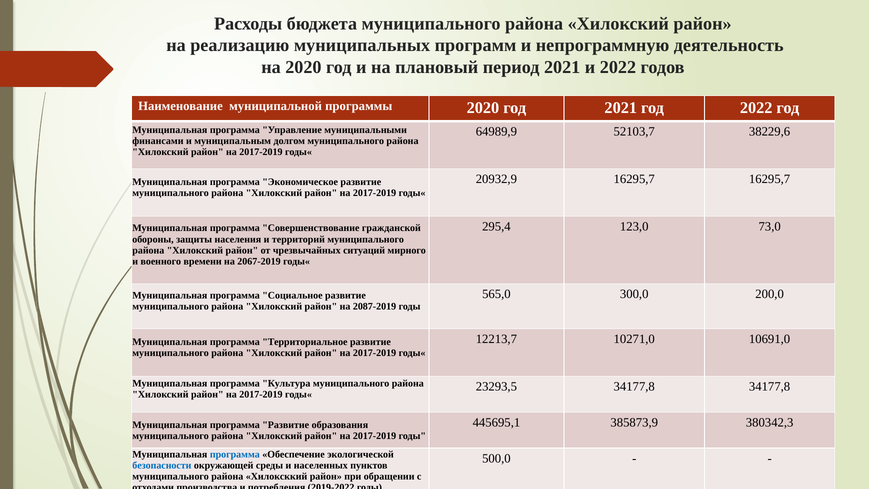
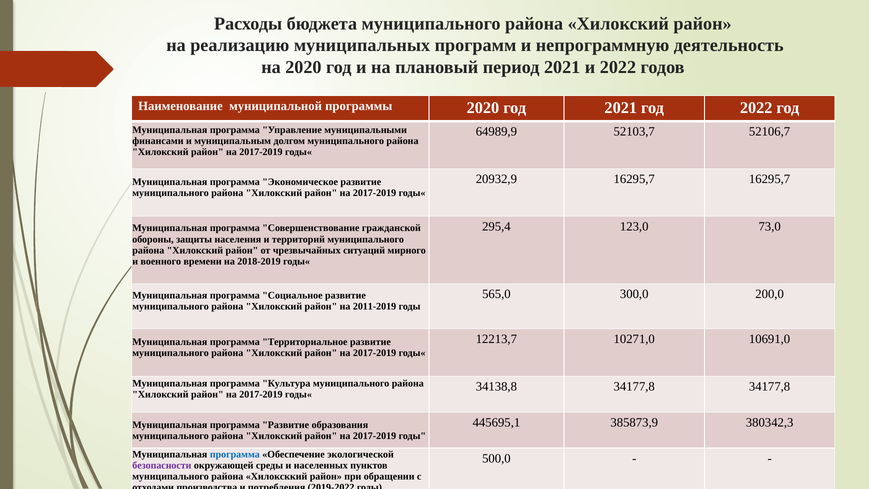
38229,6: 38229,6 -> 52106,7 (770, 132)
2067-2019: 2067-2019 -> 2018-2019 (259, 261)
2087-2019: 2087-2019 -> 2011-2019 (375, 307)
23293,5: 23293,5 -> 34138,8 (496, 387)
безопасности colour: blue -> purple (162, 465)
